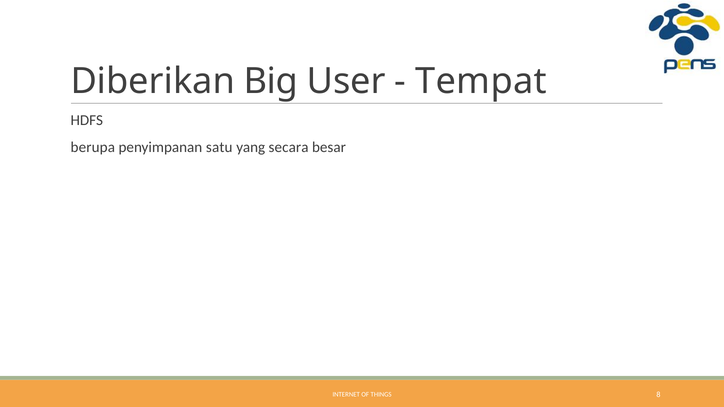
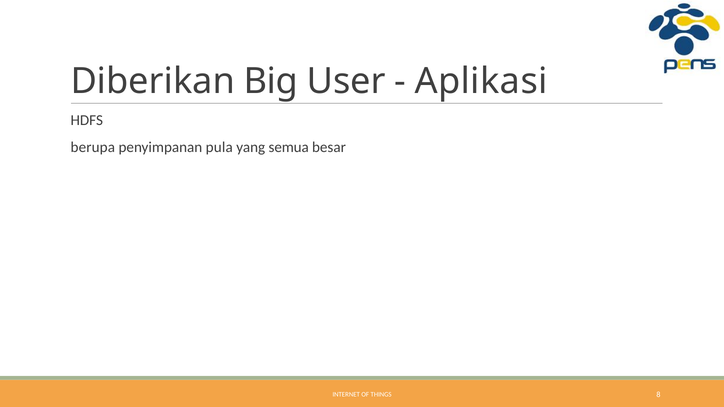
Tempat: Tempat -> Aplikasi (481, 81)
satu: satu -> pula (219, 147)
secara: secara -> semua (289, 147)
